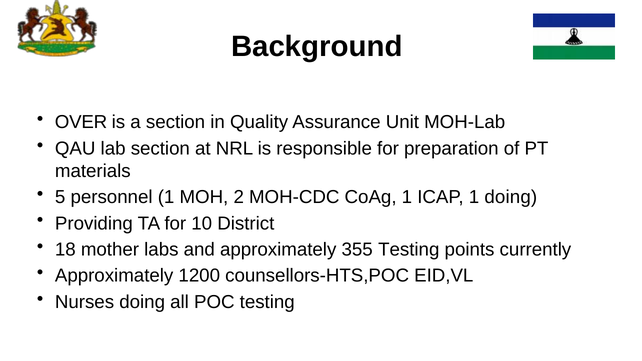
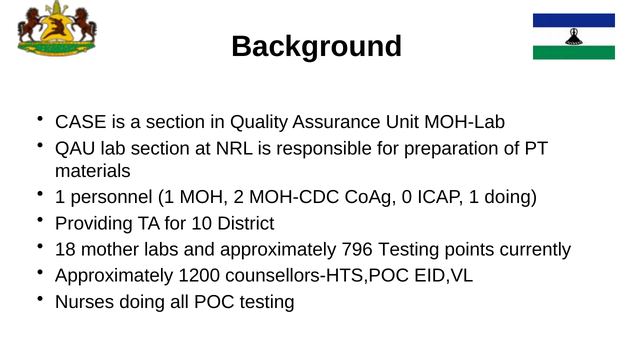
OVER: OVER -> CASE (81, 122)
5: 5 -> 1 (60, 197)
CoAg 1: 1 -> 0 (407, 197)
355: 355 -> 796 (357, 250)
